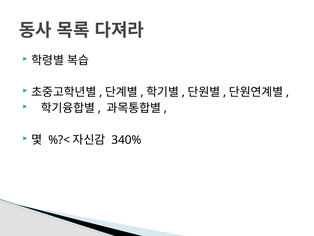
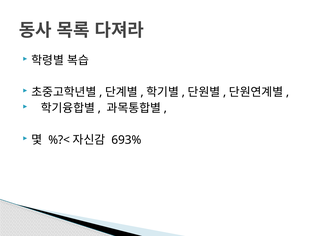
340%: 340% -> 693% (126, 140)
